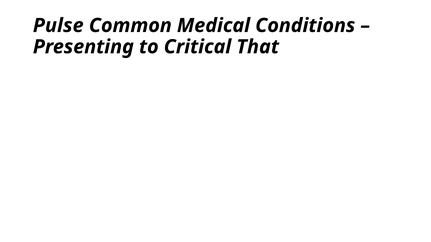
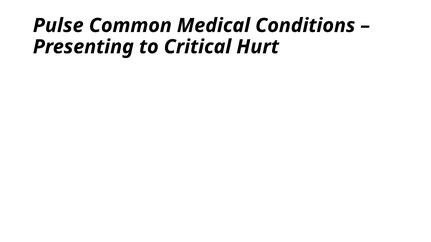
That: That -> Hurt (258, 47)
